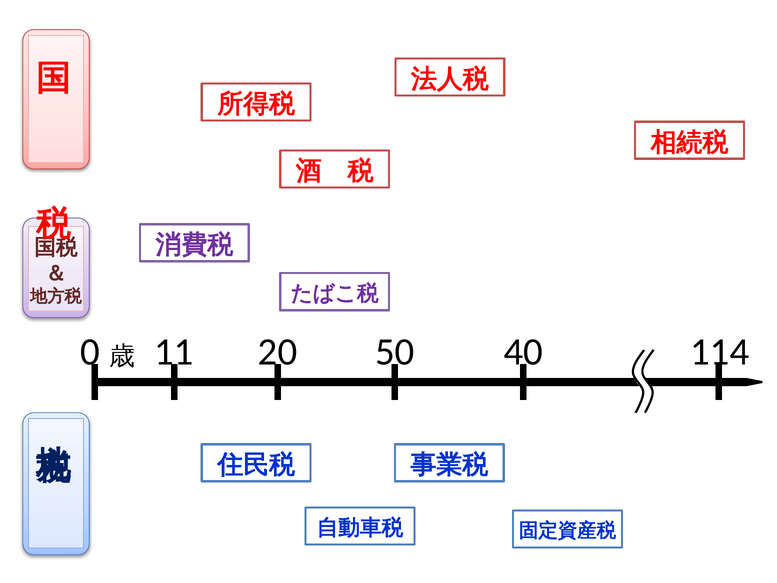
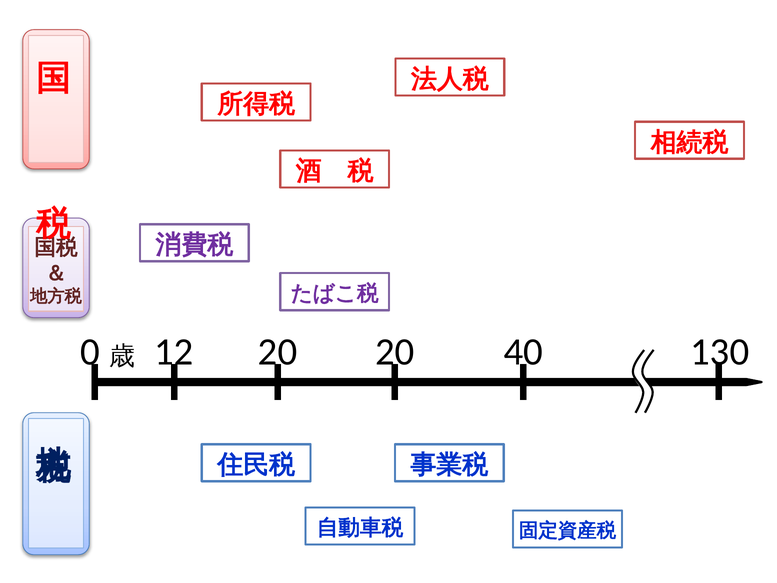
11: 11 -> 12 (174, 352)
20 50: 50 -> 20 (395, 352)
114: 114 -> 130 (720, 352)
